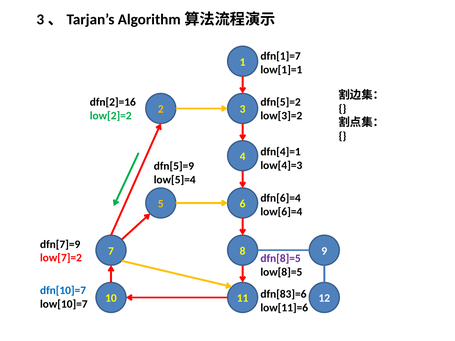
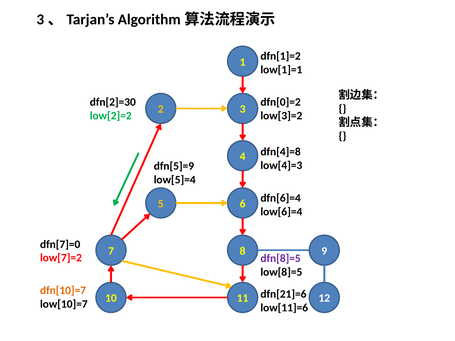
dfn[1]=7: dfn[1]=7 -> dfn[1]=2 (281, 56)
dfn[2]=16: dfn[2]=16 -> dfn[2]=30 (113, 102)
dfn[5]=2: dfn[5]=2 -> dfn[0]=2 (281, 102)
dfn[4]=1: dfn[4]=1 -> dfn[4]=8 (281, 152)
dfn[7]=9: dfn[7]=9 -> dfn[7]=0 (60, 244)
dfn[10]=7 colour: blue -> orange (63, 291)
dfn[83]=6: dfn[83]=6 -> dfn[21]=6 (283, 294)
